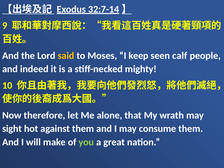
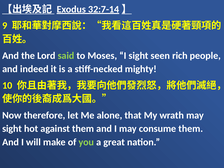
said colour: yellow -> light green (66, 56)
I keep: keep -> sight (139, 56)
calf: calf -> rich (180, 56)
